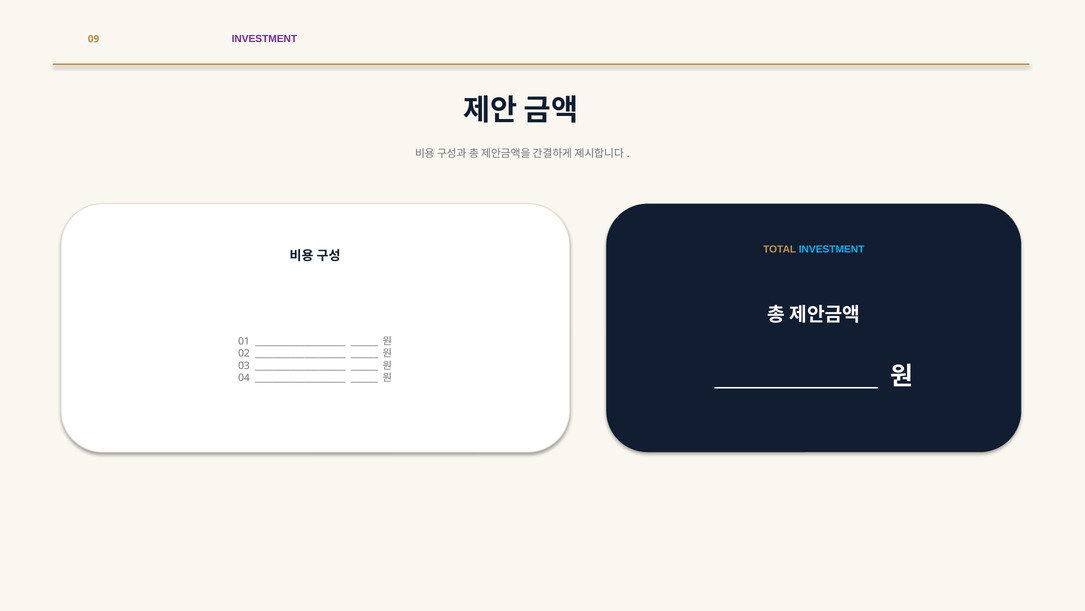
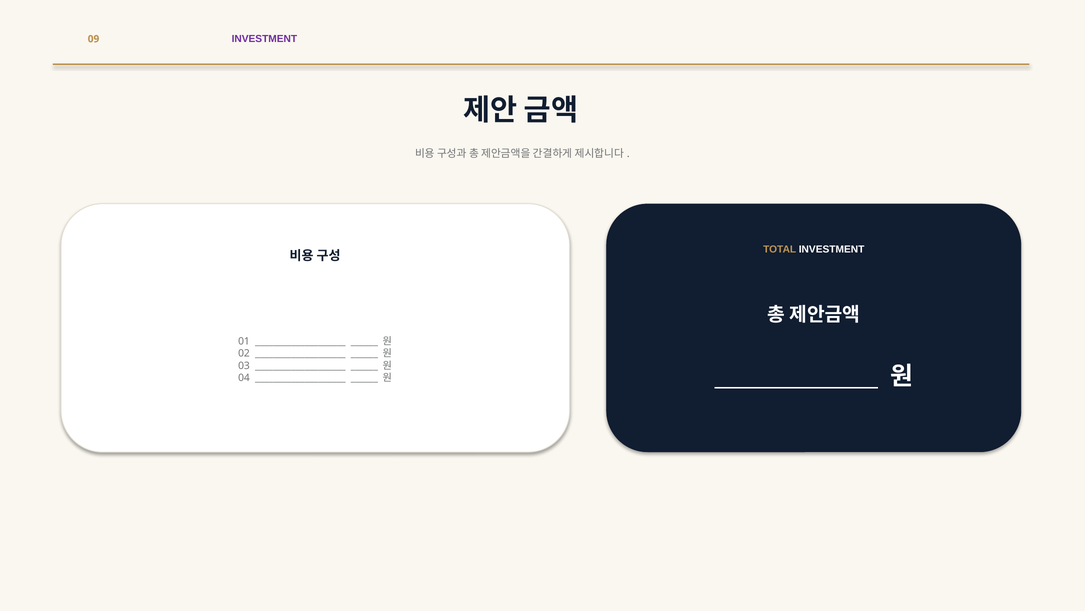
INVESTMENT colour: light blue -> white (832, 249)
